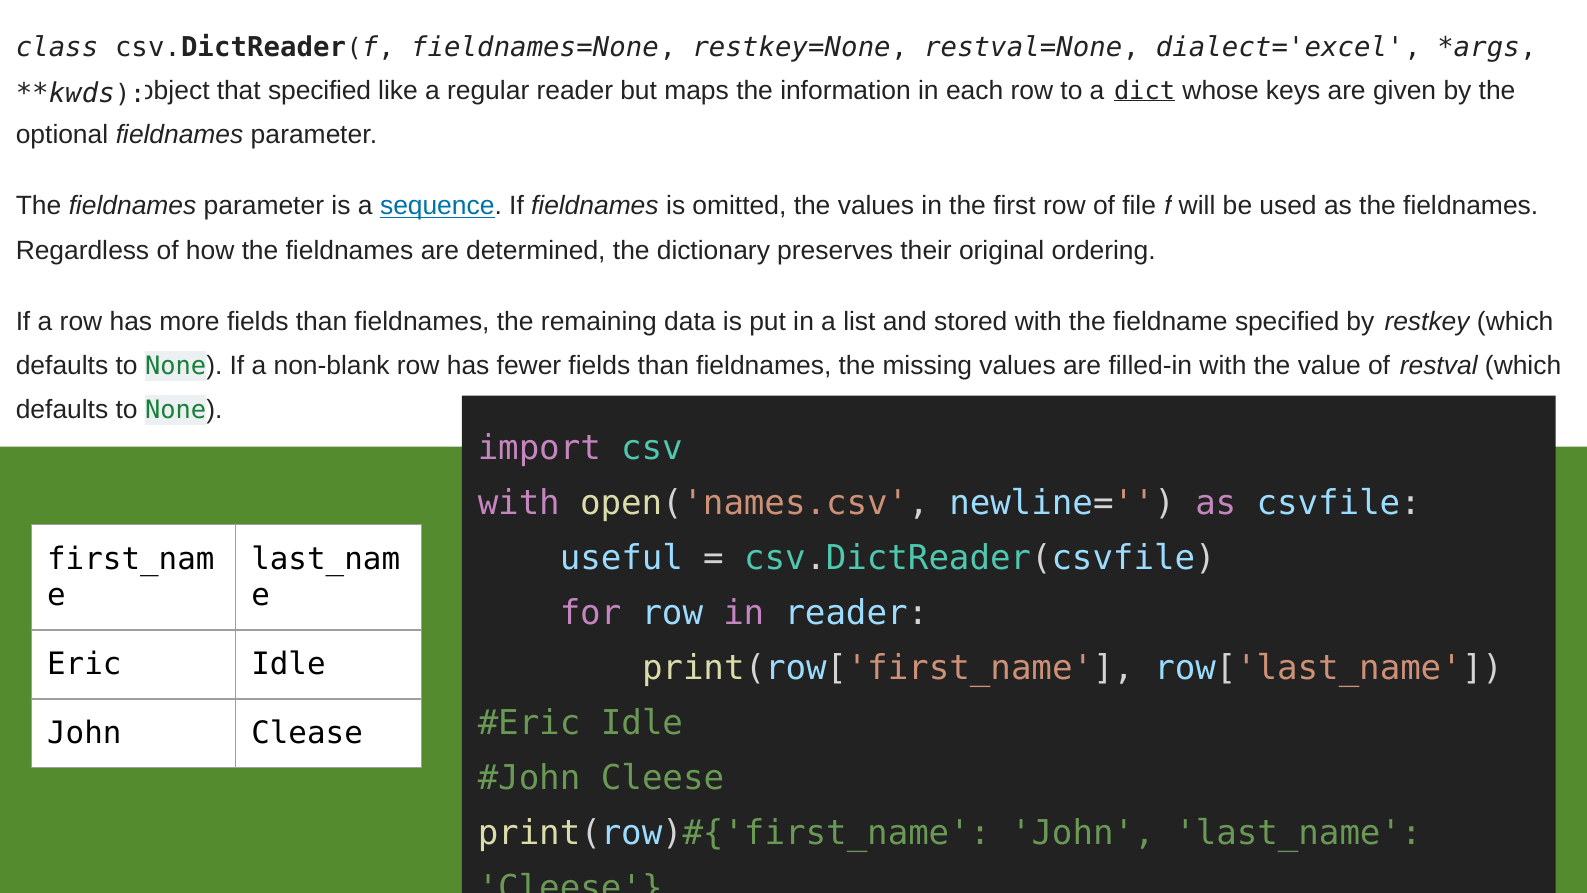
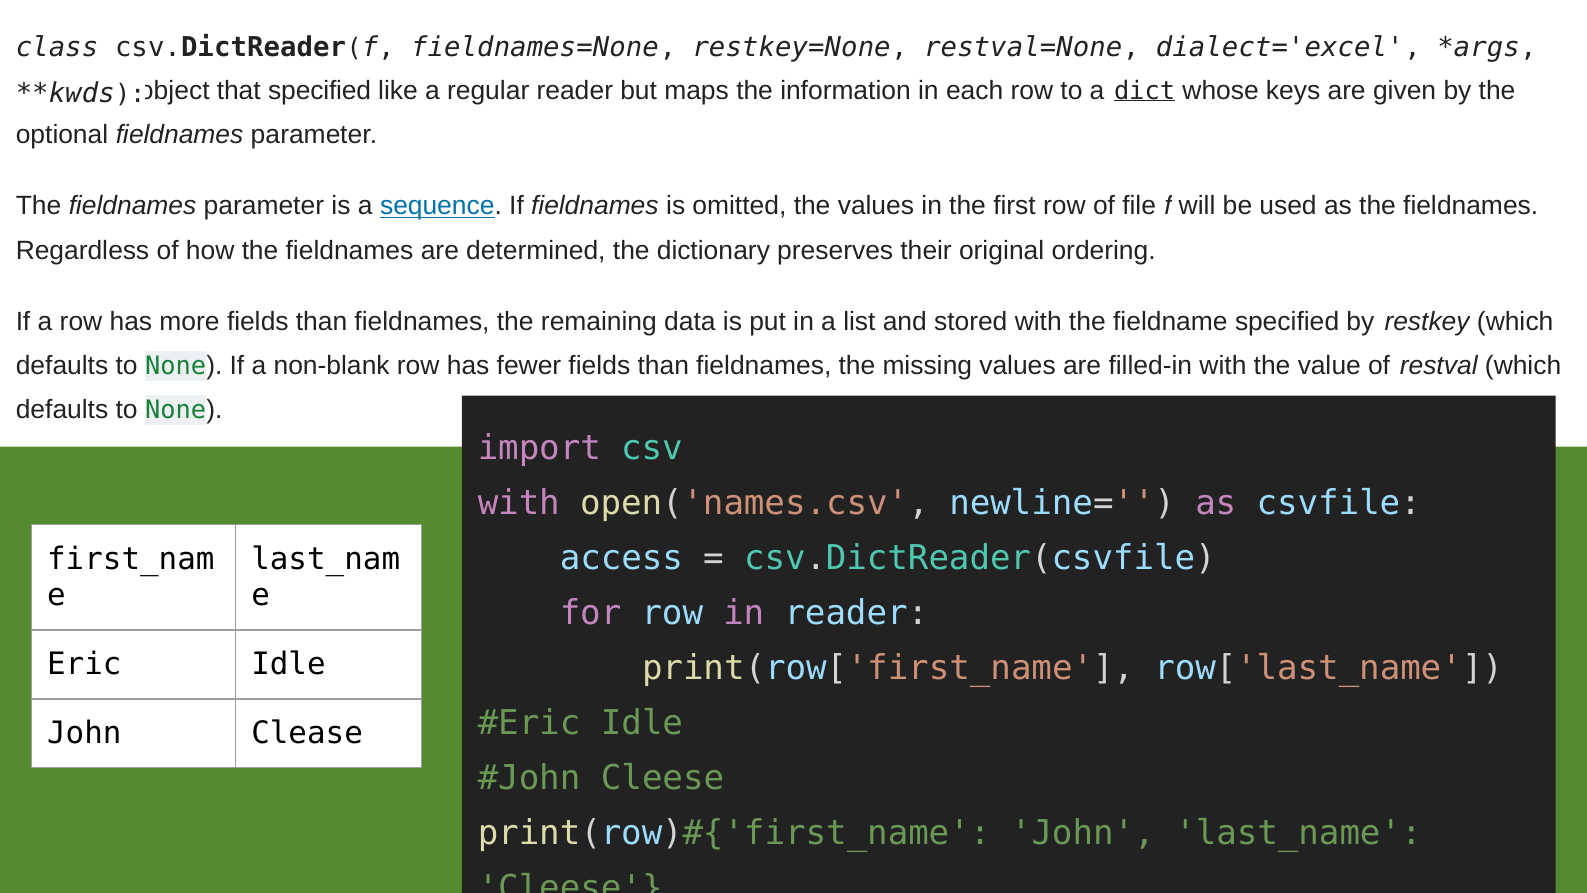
useful: useful -> access (621, 558)
